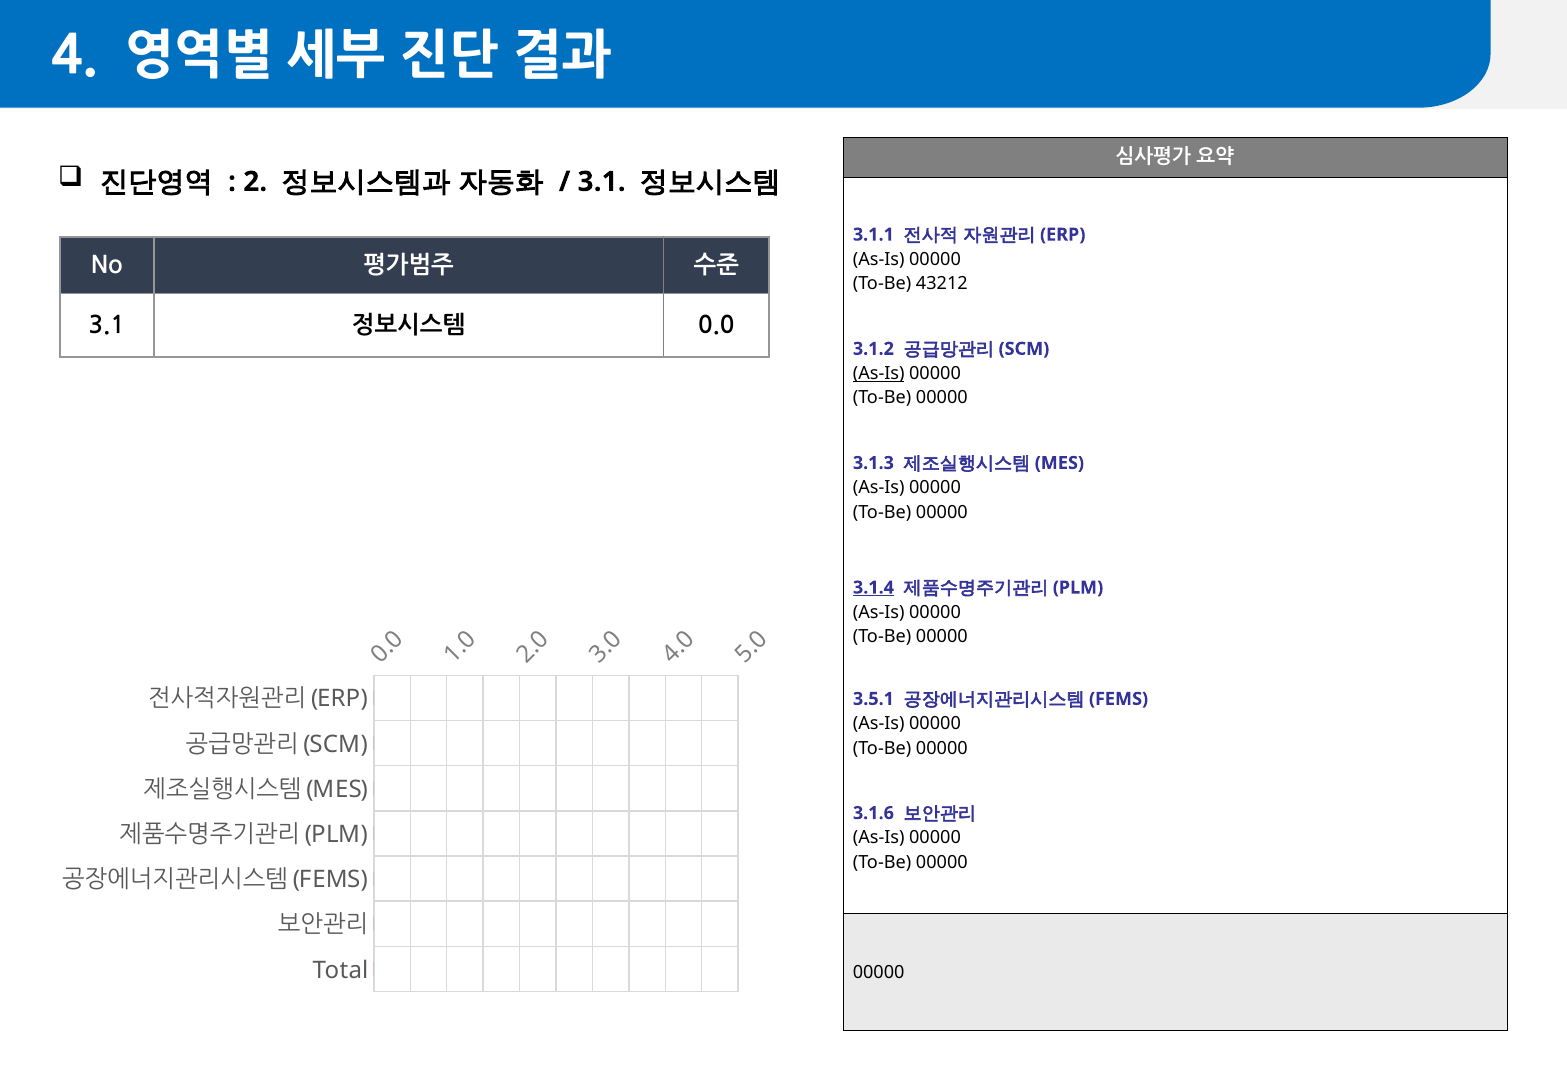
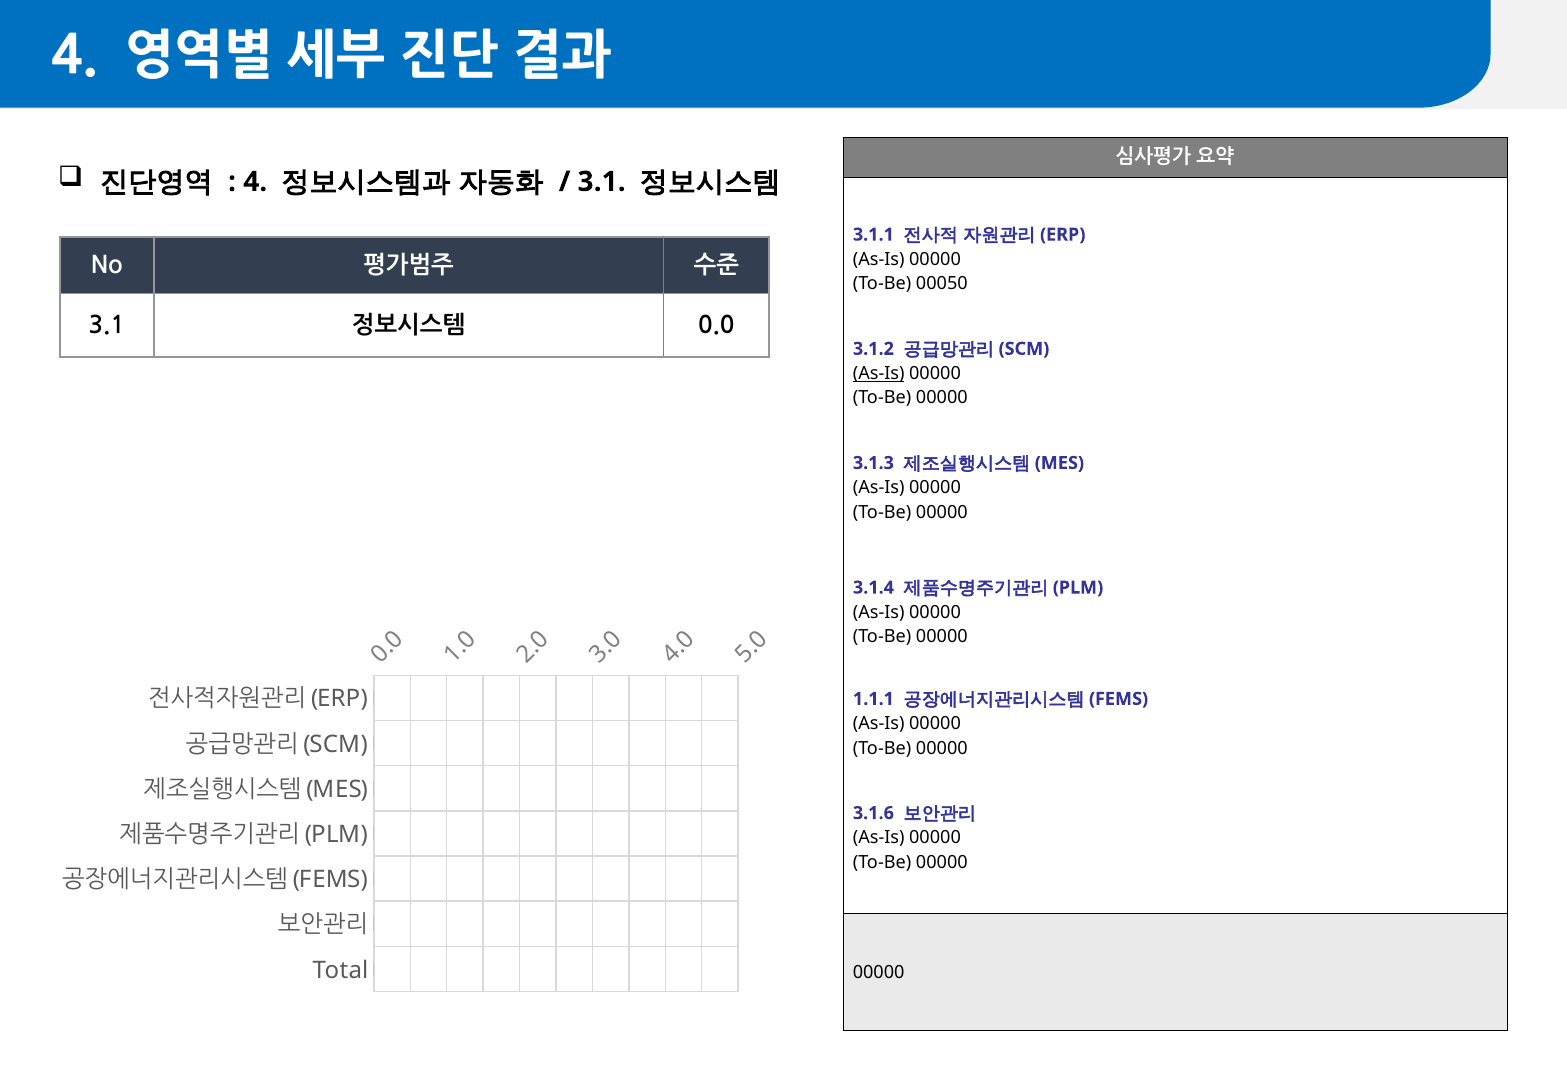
2: 2 -> 4 (255, 182)
43212: 43212 -> 00050 (942, 284)
3.1.4 underline: present -> none (873, 587)
3.5.1: 3.5.1 -> 1.1.1 (873, 699)
